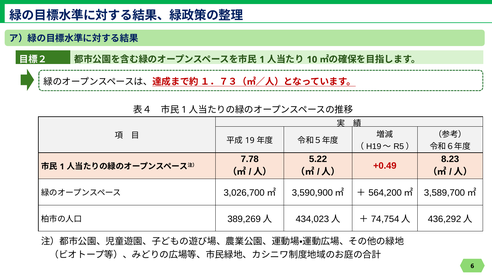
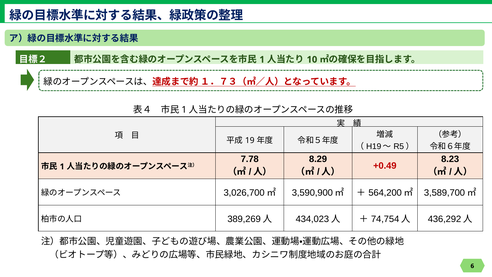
5.22: 5.22 -> 8.29 (318, 159)
